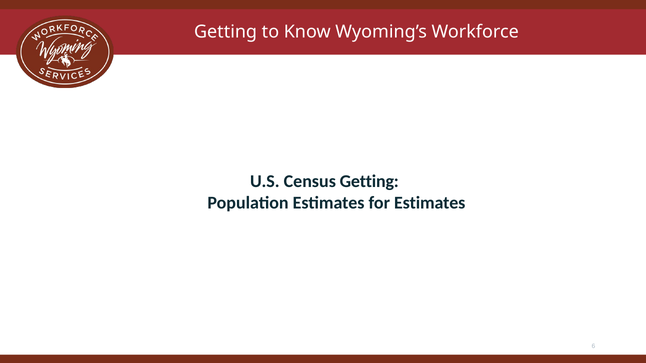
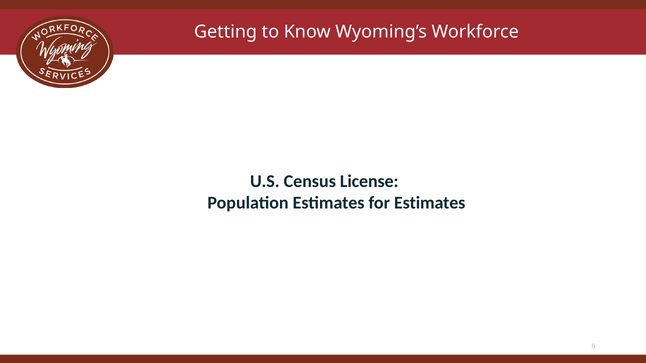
Census Getting: Getting -> License (369, 182)
